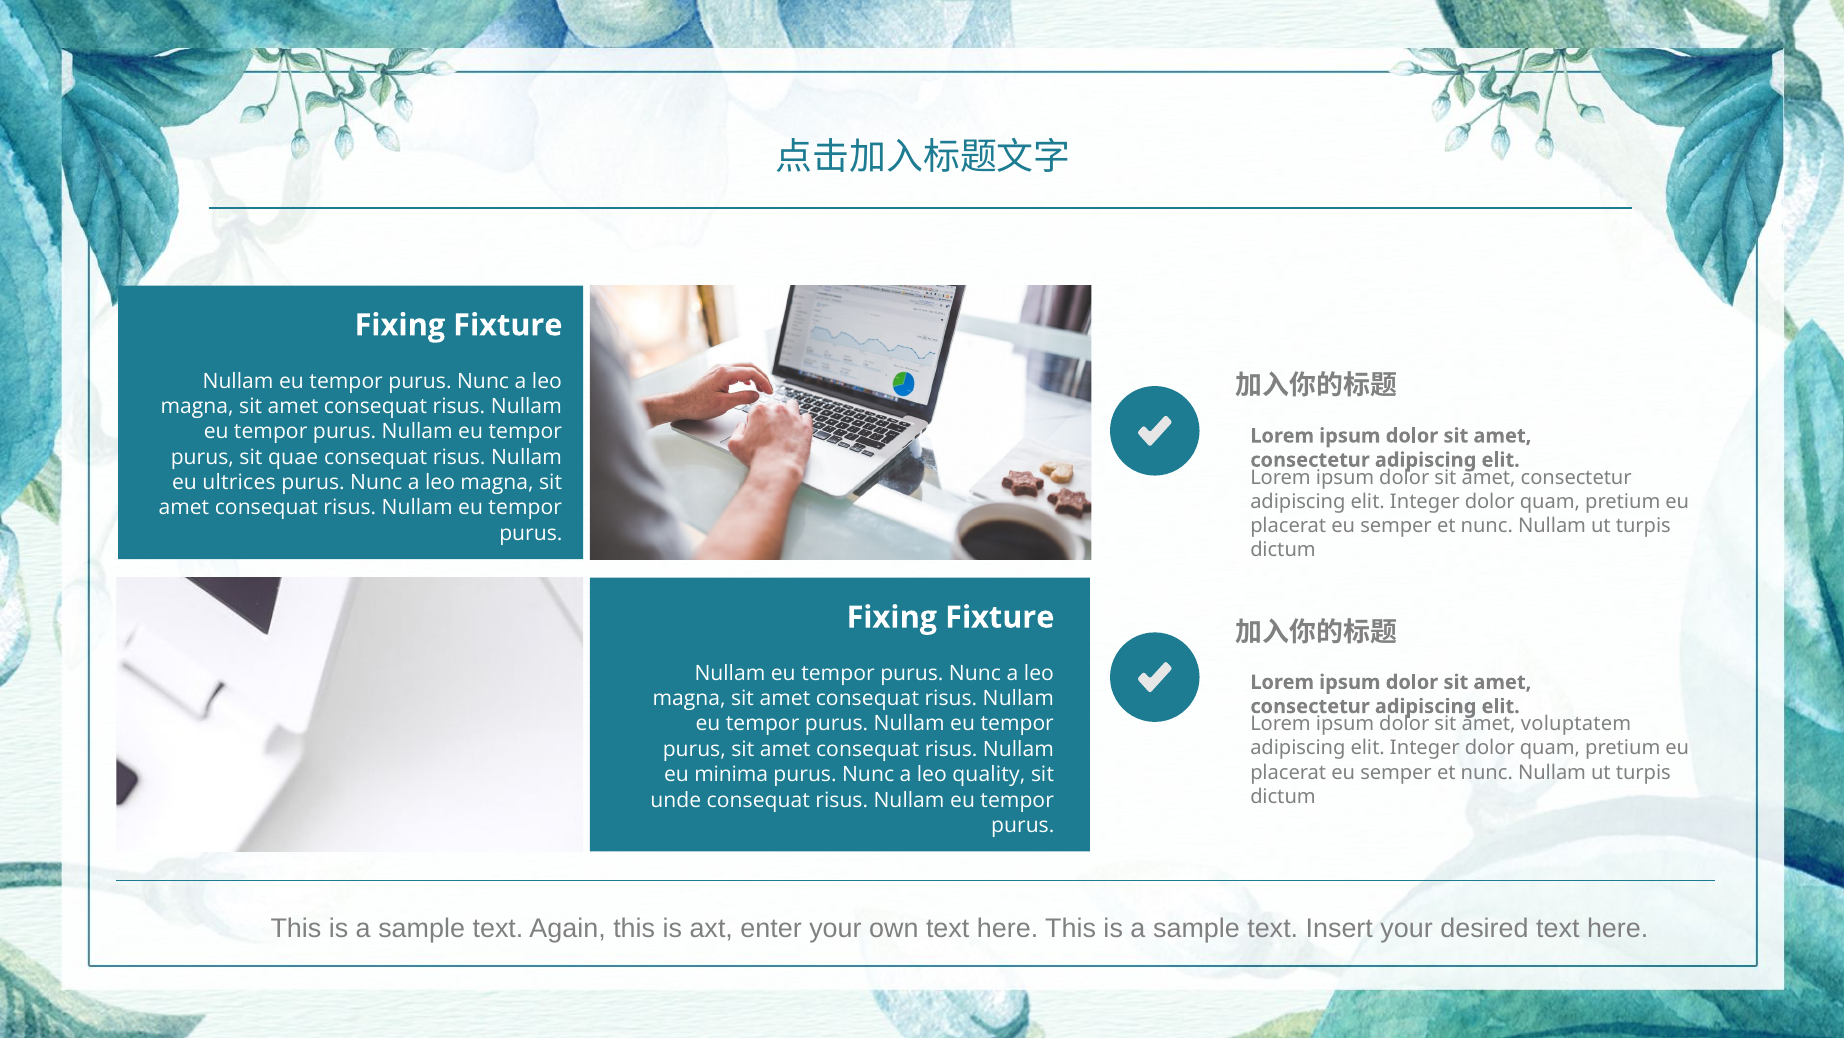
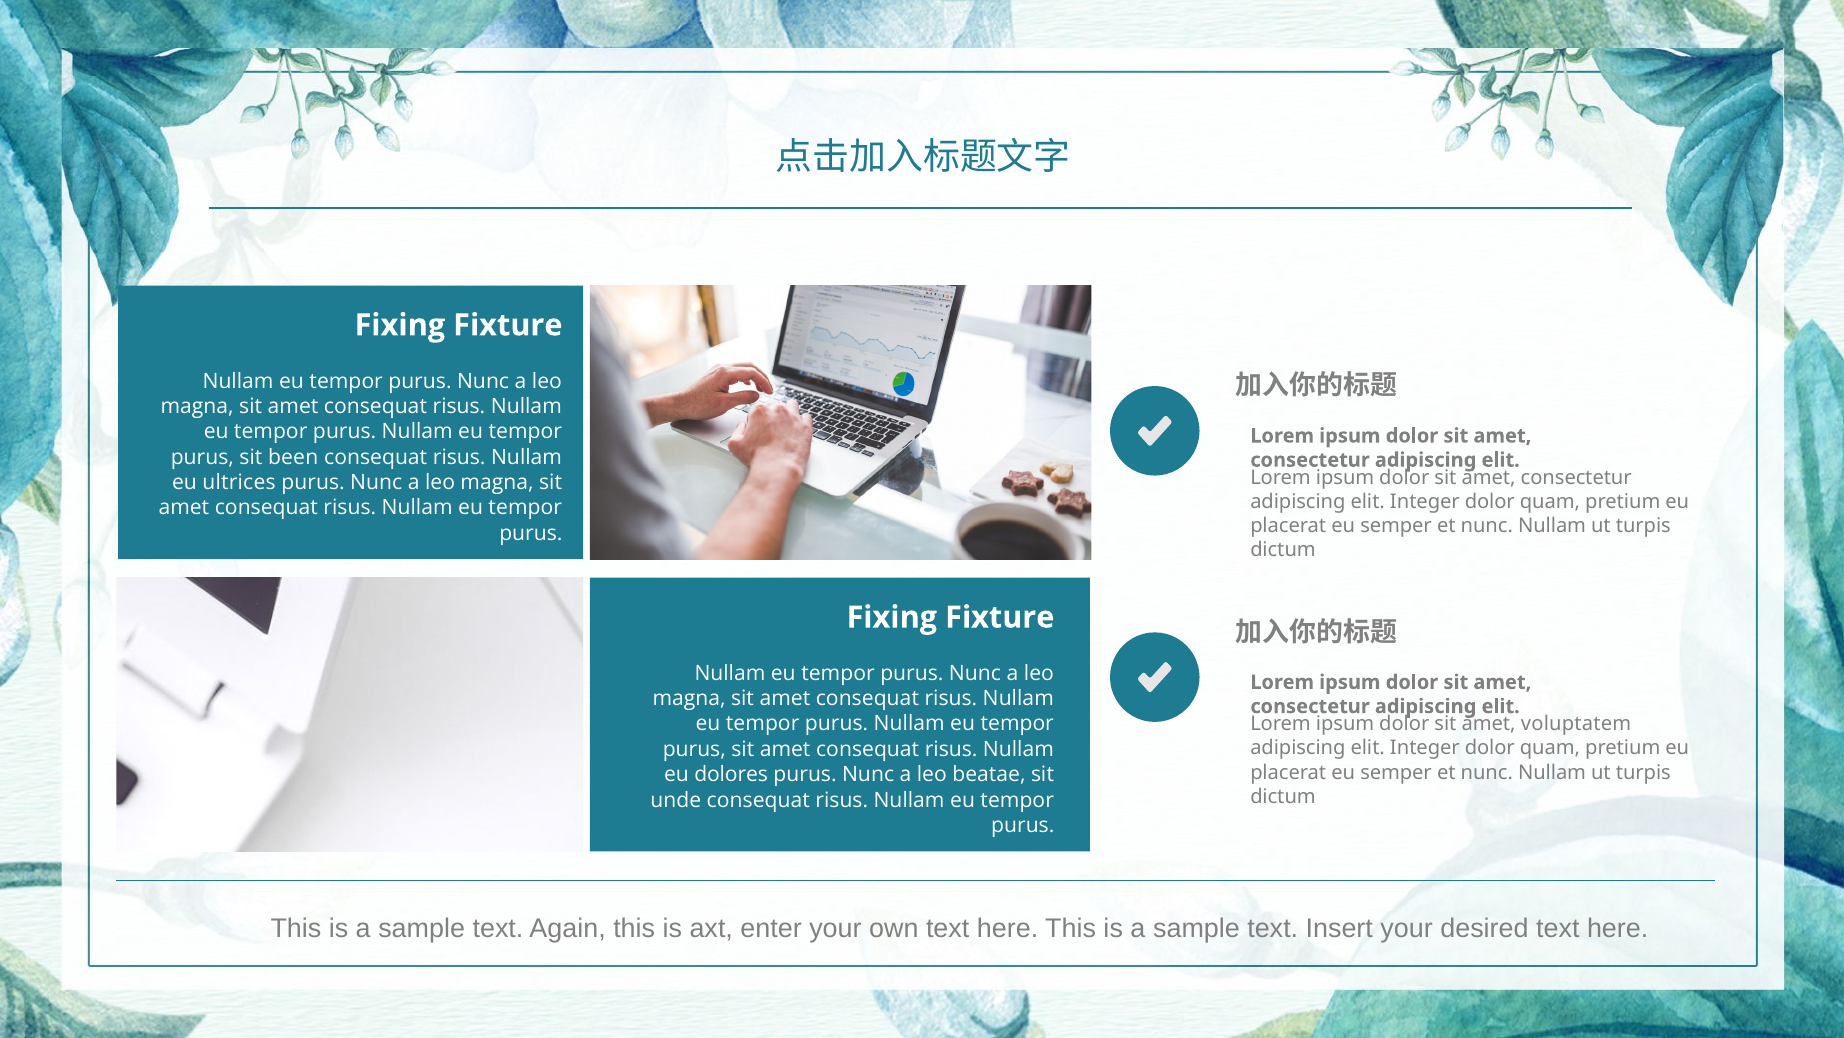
quae: quae -> been (293, 457)
minima: minima -> dolores (731, 775)
quality: quality -> beatae (989, 775)
